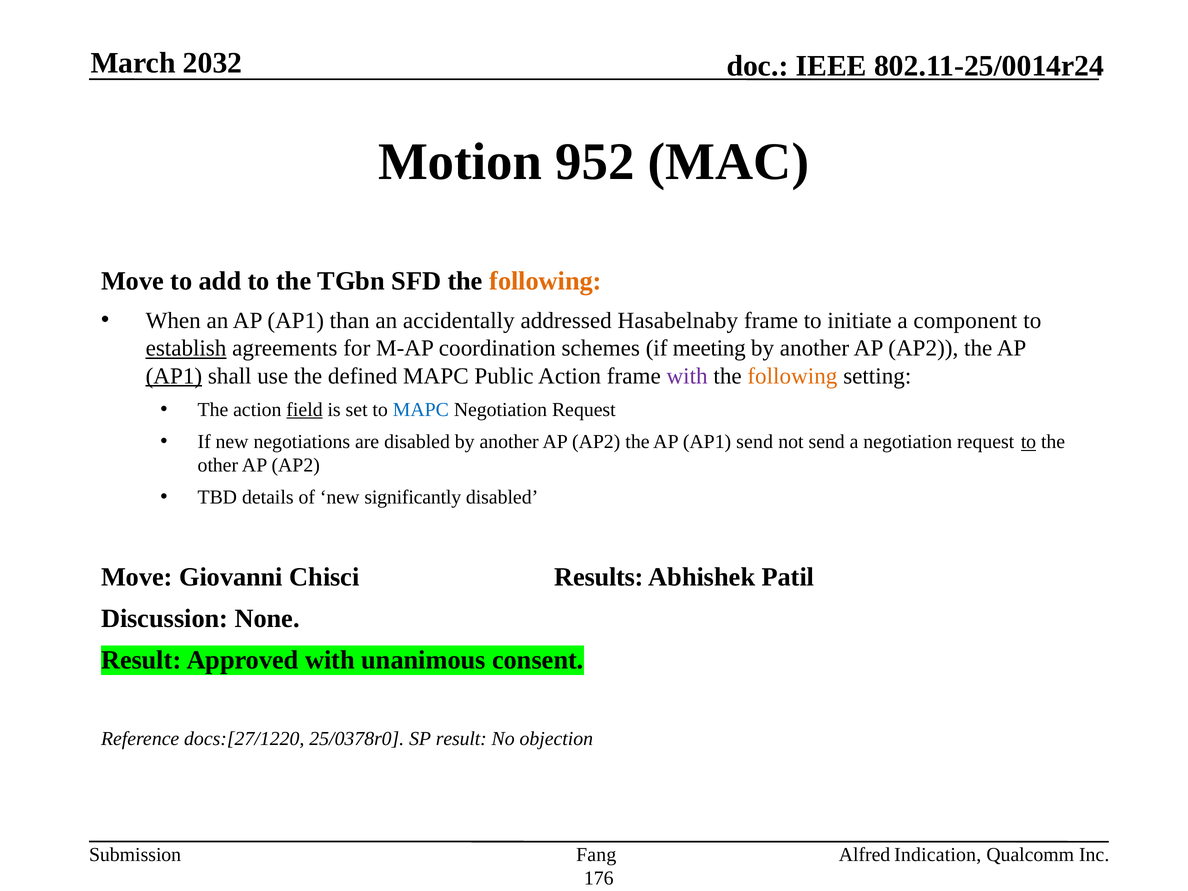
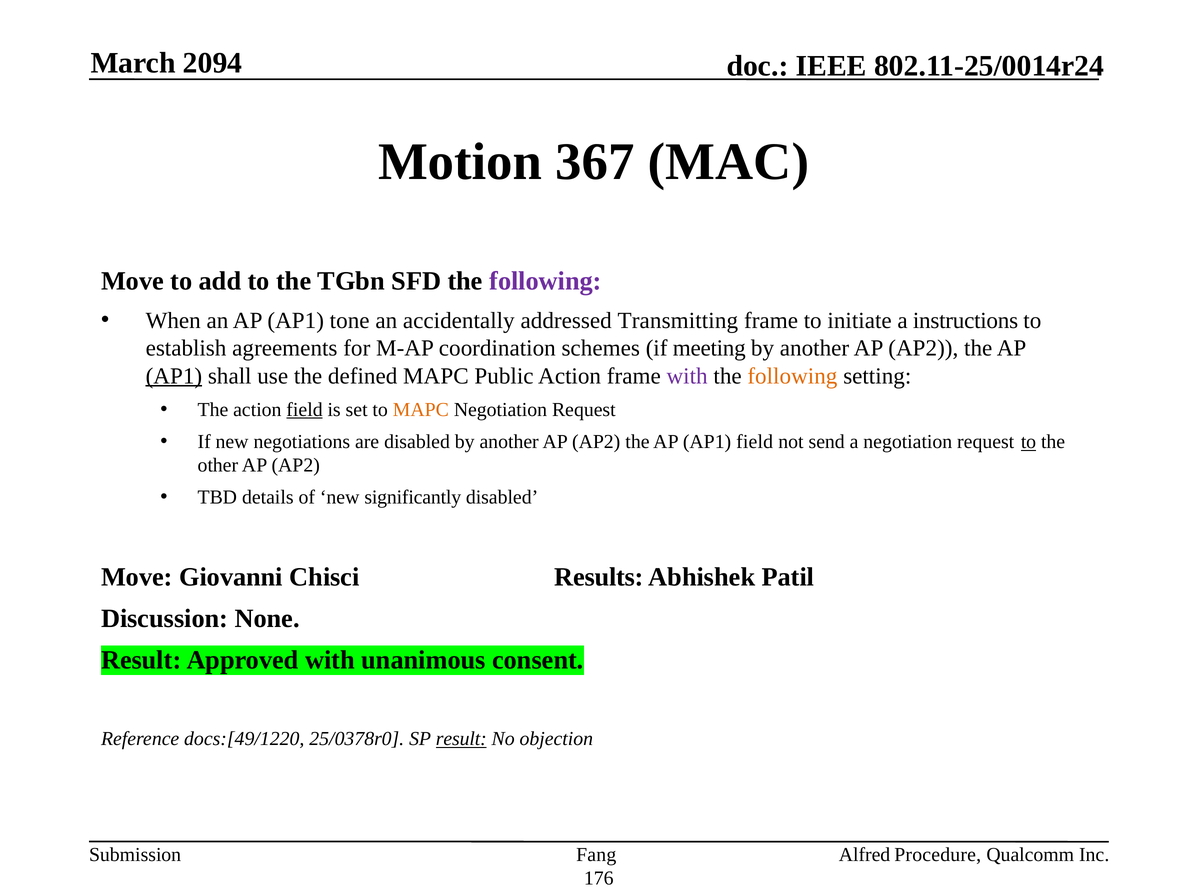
2032: 2032 -> 2094 (213, 63)
952: 952 -> 367 (595, 162)
following colour: orange -> purple (546, 281)
than: than -> tone (350, 320)
Hasabelnaby: Hasabelnaby -> Transmitting (678, 320)
component: component -> instructions (966, 320)
establish underline: present -> none (186, 348)
MAPC colour: blue -> orange (421, 410)
AP1 send: send -> field (755, 442)
docs:[27/1220: docs:[27/1220 -> docs:[49/1220 (244, 739)
result underline: none -> present (461, 739)
Indication: Indication -> Procedure (938, 855)
